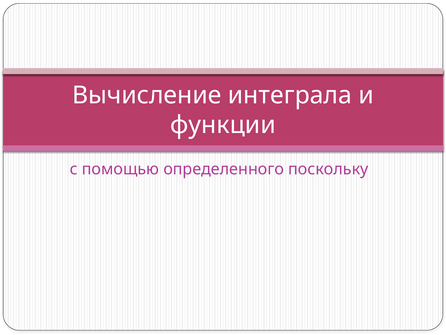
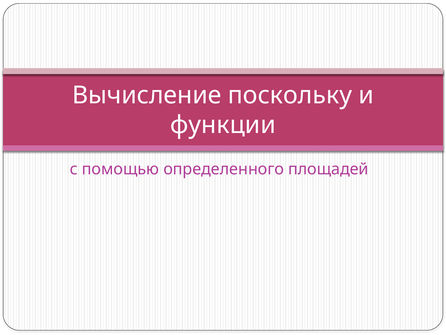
интеграла: интеграла -> поскольку (290, 95)
поскольку: поскольку -> площадей (328, 169)
